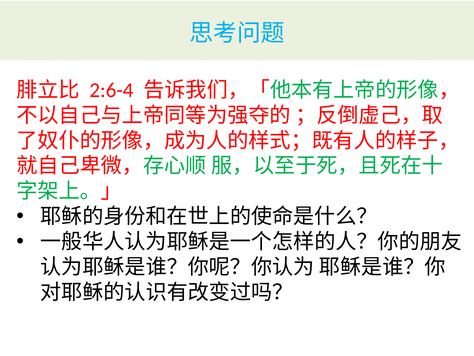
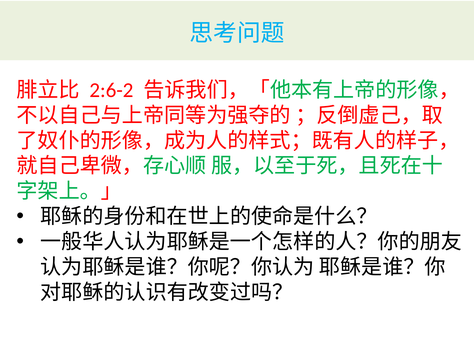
2:6-4: 2:6-4 -> 2:6-2 (112, 90)
